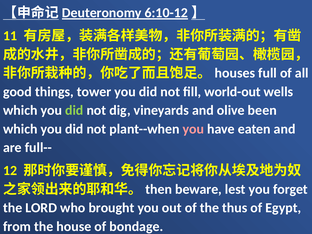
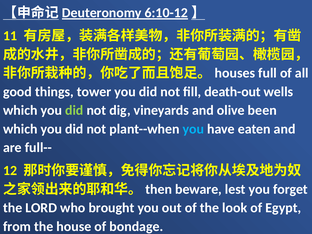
world-out: world-out -> death-out (233, 92)
you colour: pink -> light blue (193, 129)
thus: thus -> look (235, 208)
